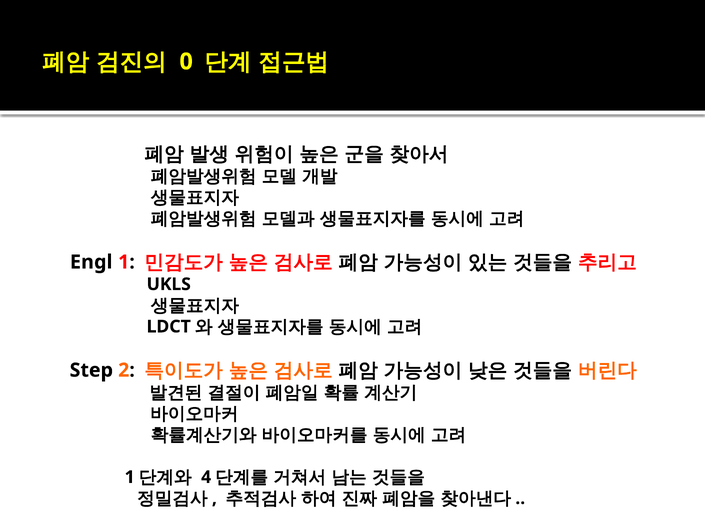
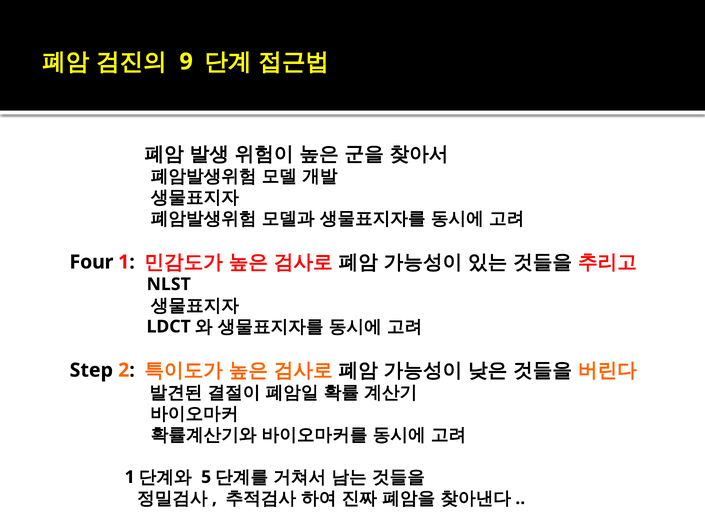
0: 0 -> 9 (186, 62)
Engl: Engl -> Four (91, 262)
UKLS: UKLS -> NLST (169, 284)
4: 4 -> 5 (206, 477)
